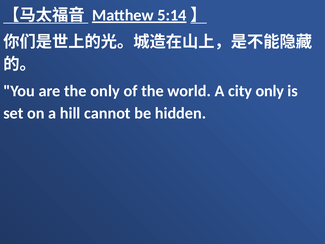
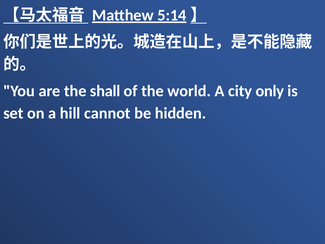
the only: only -> shall (105, 91)
